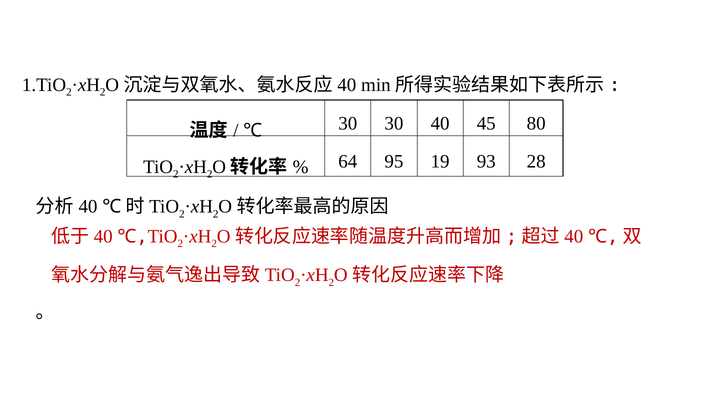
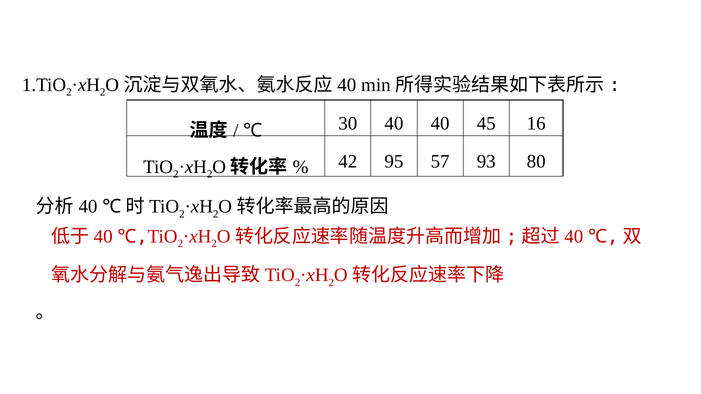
30 30: 30 -> 40 (394, 123)
80: 80 -> 16 (536, 123)
64: 64 -> 42 (348, 162)
19: 19 -> 57 (440, 162)
28: 28 -> 80 (536, 162)
